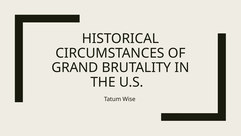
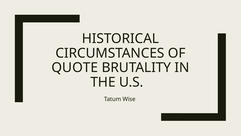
GRAND: GRAND -> QUOTE (75, 67)
